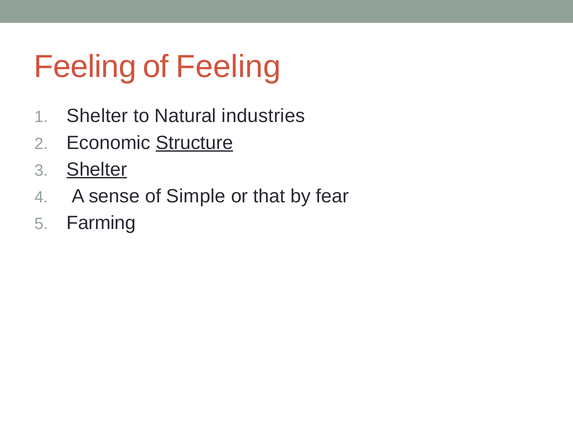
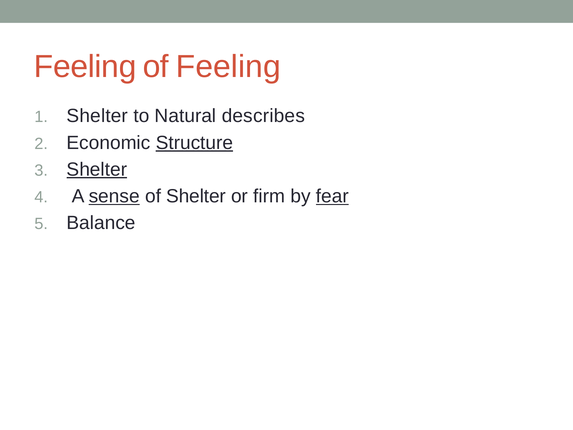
industries: industries -> describes (263, 116)
sense underline: none -> present (114, 196)
of Simple: Simple -> Shelter (196, 196)
that: that -> firm (269, 196)
fear underline: none -> present (332, 196)
Farming: Farming -> Balance (101, 223)
